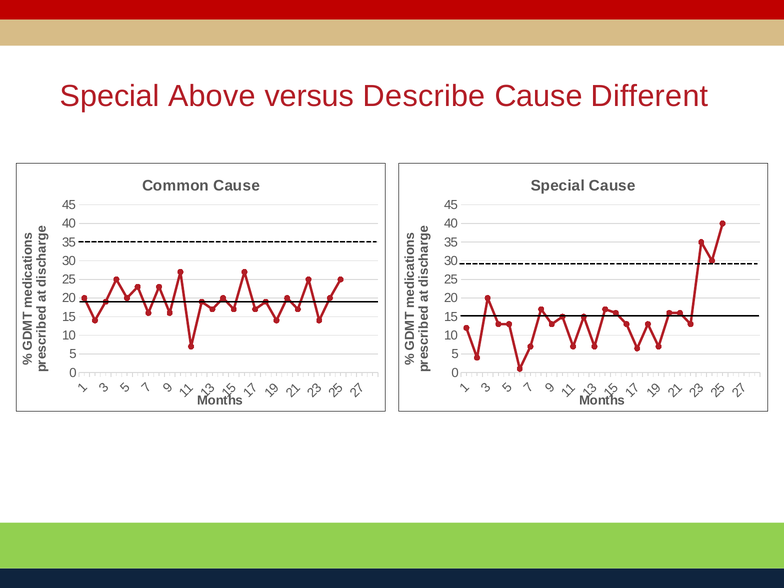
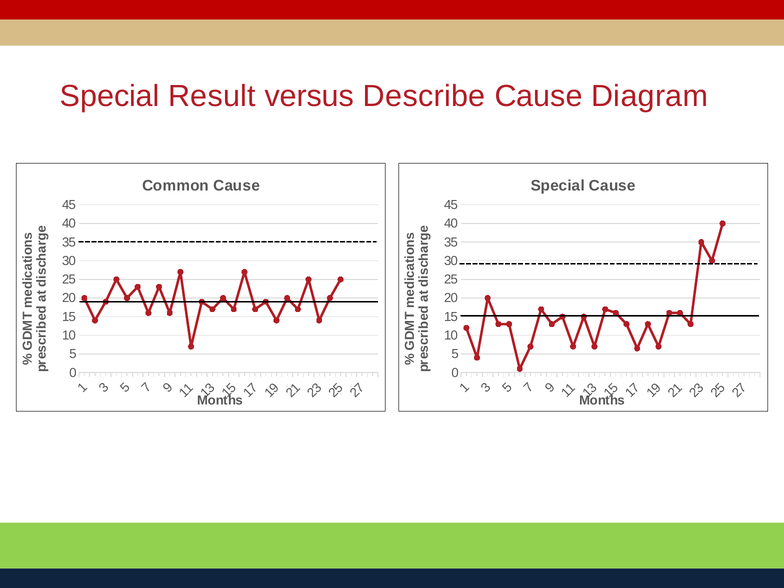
Above: Above -> Result (212, 96)
Different: Different -> Diagram (650, 96)
